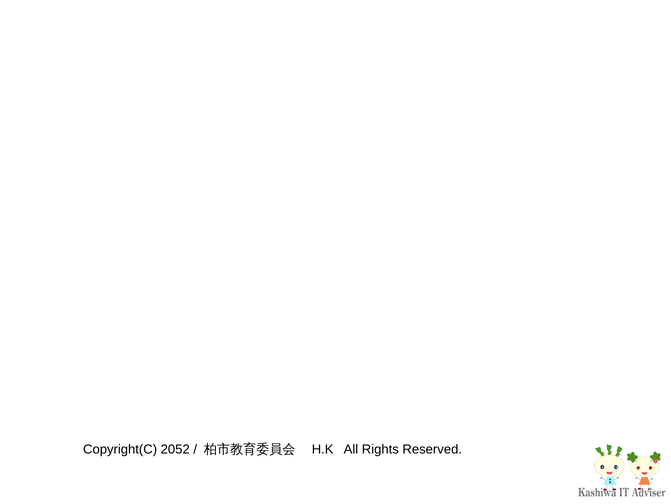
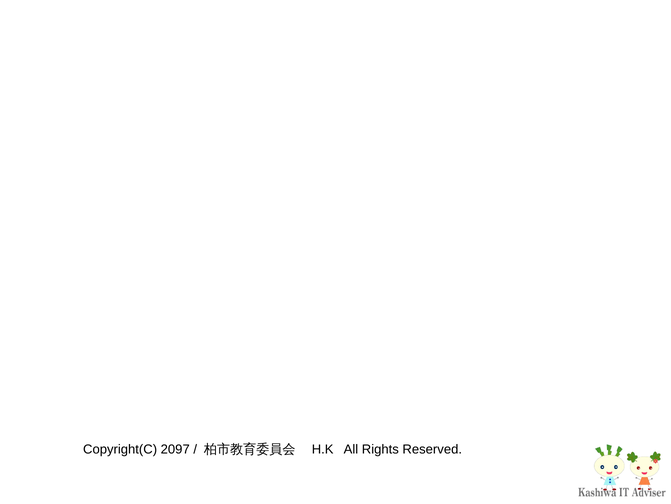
2052: 2052 -> 2097 (175, 449)
